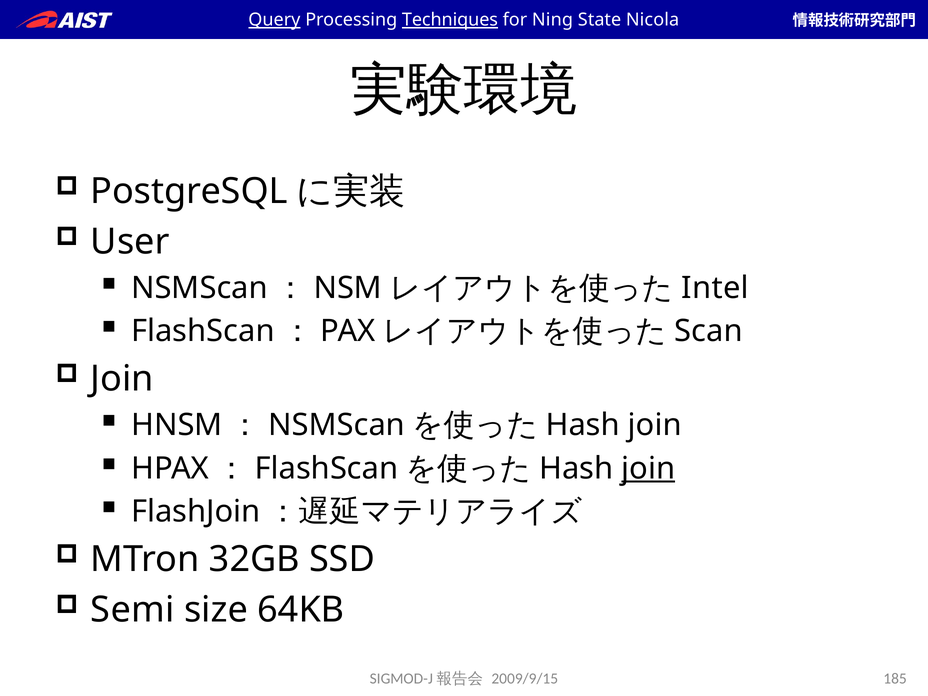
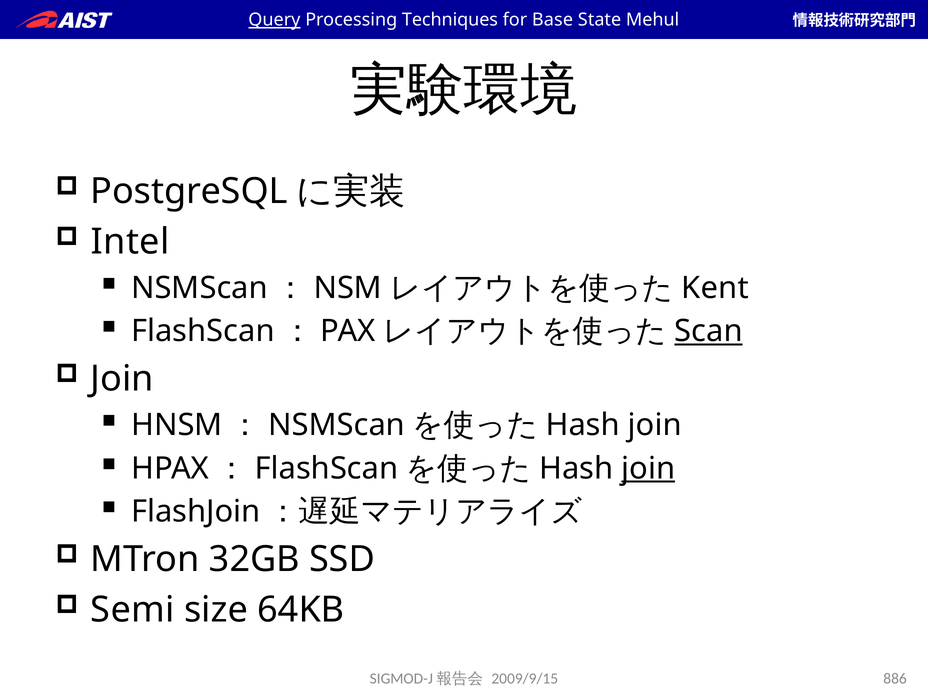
Techniques underline: present -> none (450, 20)
Ning: Ning -> Base (553, 20)
Nicola: Nicola -> Mehul (653, 20)
User: User -> Intel (130, 242)
Intel: Intel -> Kent (715, 288)
Scan underline: none -> present (709, 331)
185: 185 -> 886 (895, 679)
